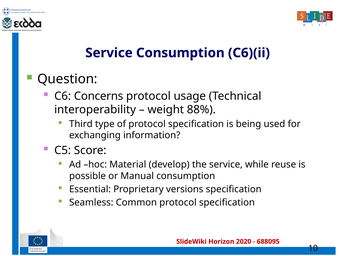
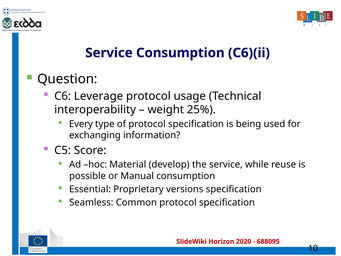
Concerns: Concerns -> Leverage (99, 96)
88%: 88% -> 25% (201, 110)
Third: Third -> Every (81, 124)
